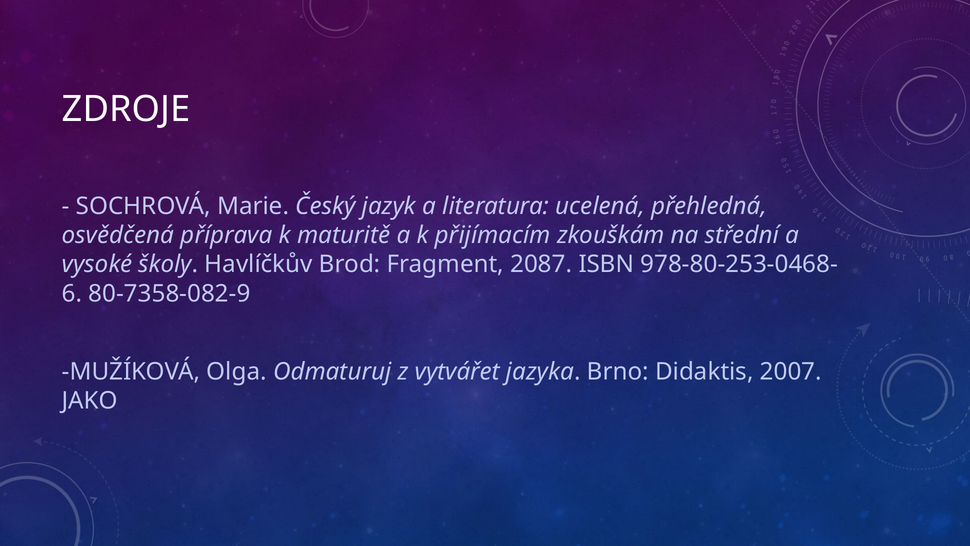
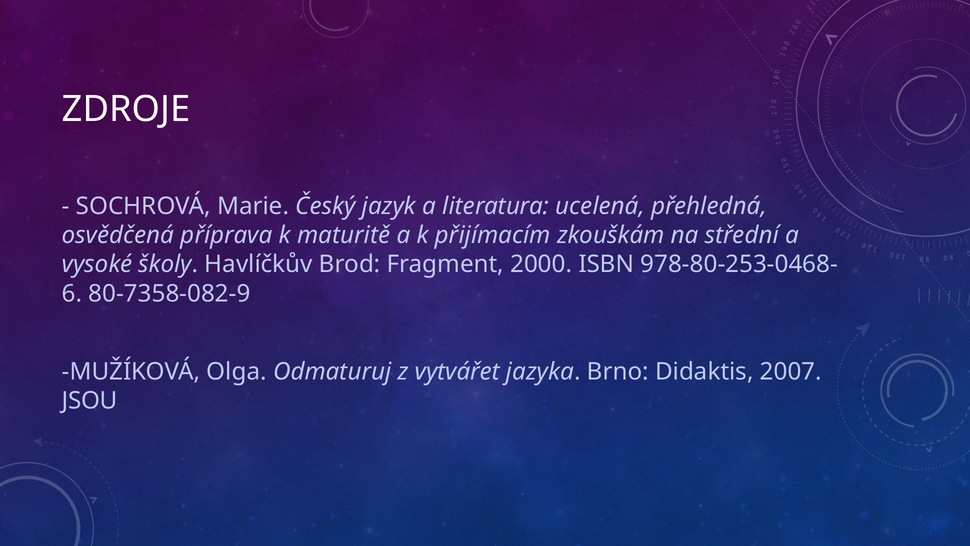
2087: 2087 -> 2000 (541, 264)
JAKO: JAKO -> JSOU (90, 401)
